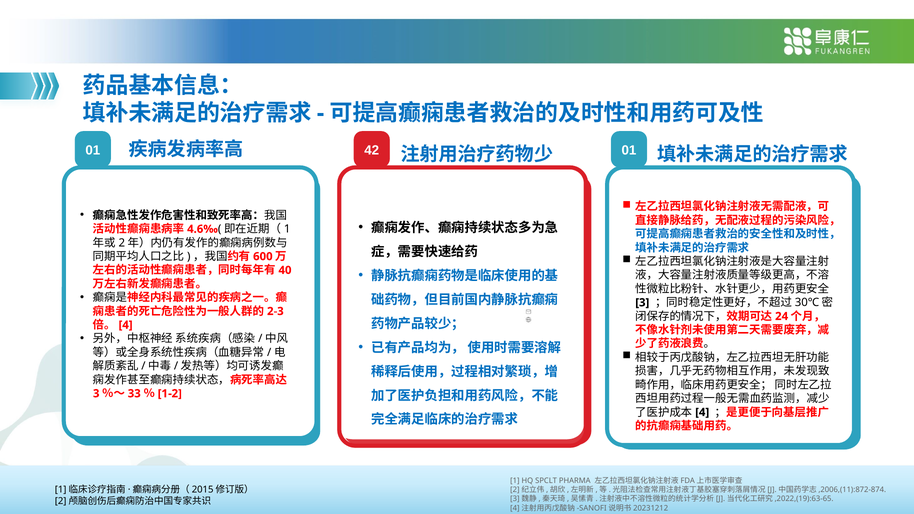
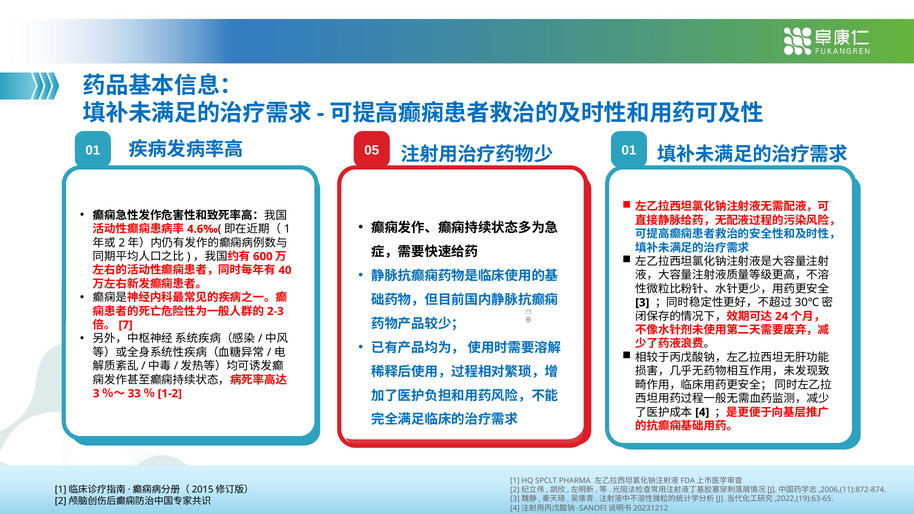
42: 42 -> 05 (372, 150)
4: 4 -> 7 (126, 325)
